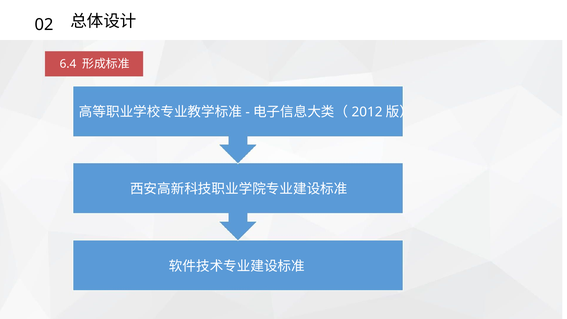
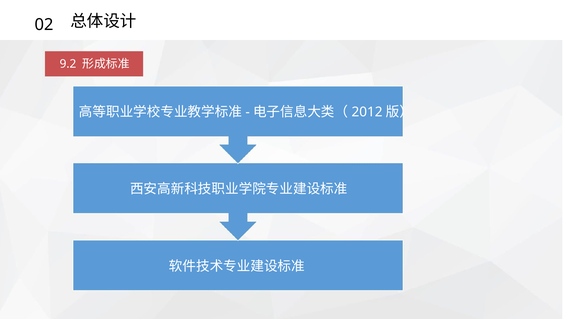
6.4: 6.4 -> 9.2 (68, 64)
